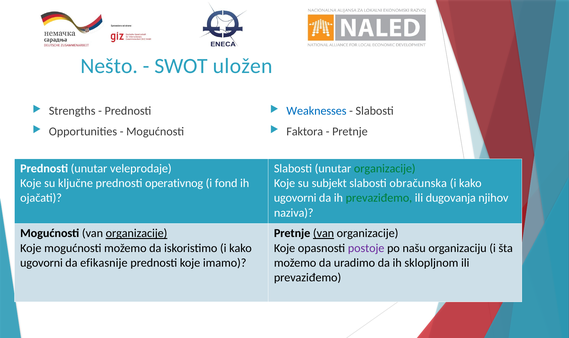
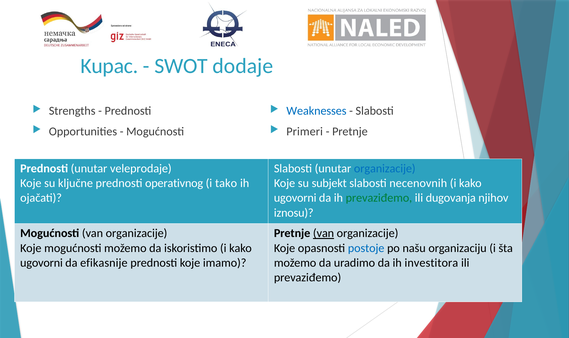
Nešto: Nešto -> Kupac (109, 66)
uložen: uložen -> dodaje (243, 66)
Faktora: Faktora -> Primeri (305, 132)
organizacije colour: green -> blue (385, 169)
fond: fond -> tako (226, 183)
obračunska: obračunska -> necenovnih (418, 183)
naziva: naziva -> iznosu (294, 213)
organizacije underline: present -> none (137, 233)
postoje colour: purple -> blue (366, 248)
sklopljnom: sklopljnom -> investitora (431, 263)
